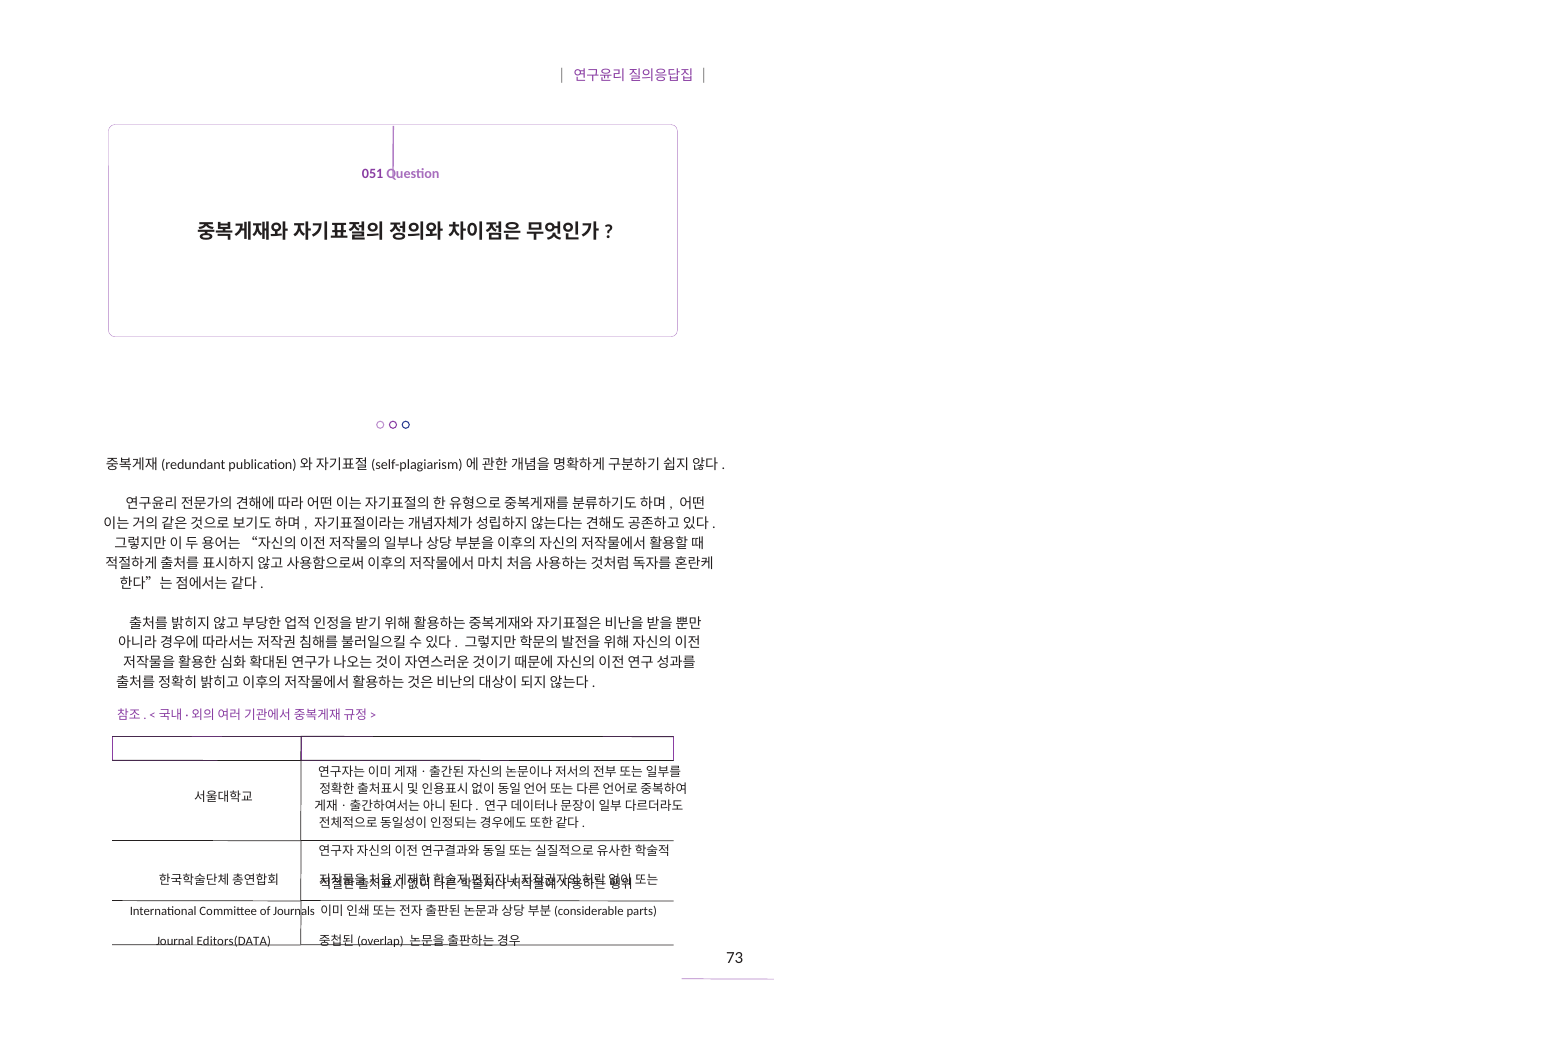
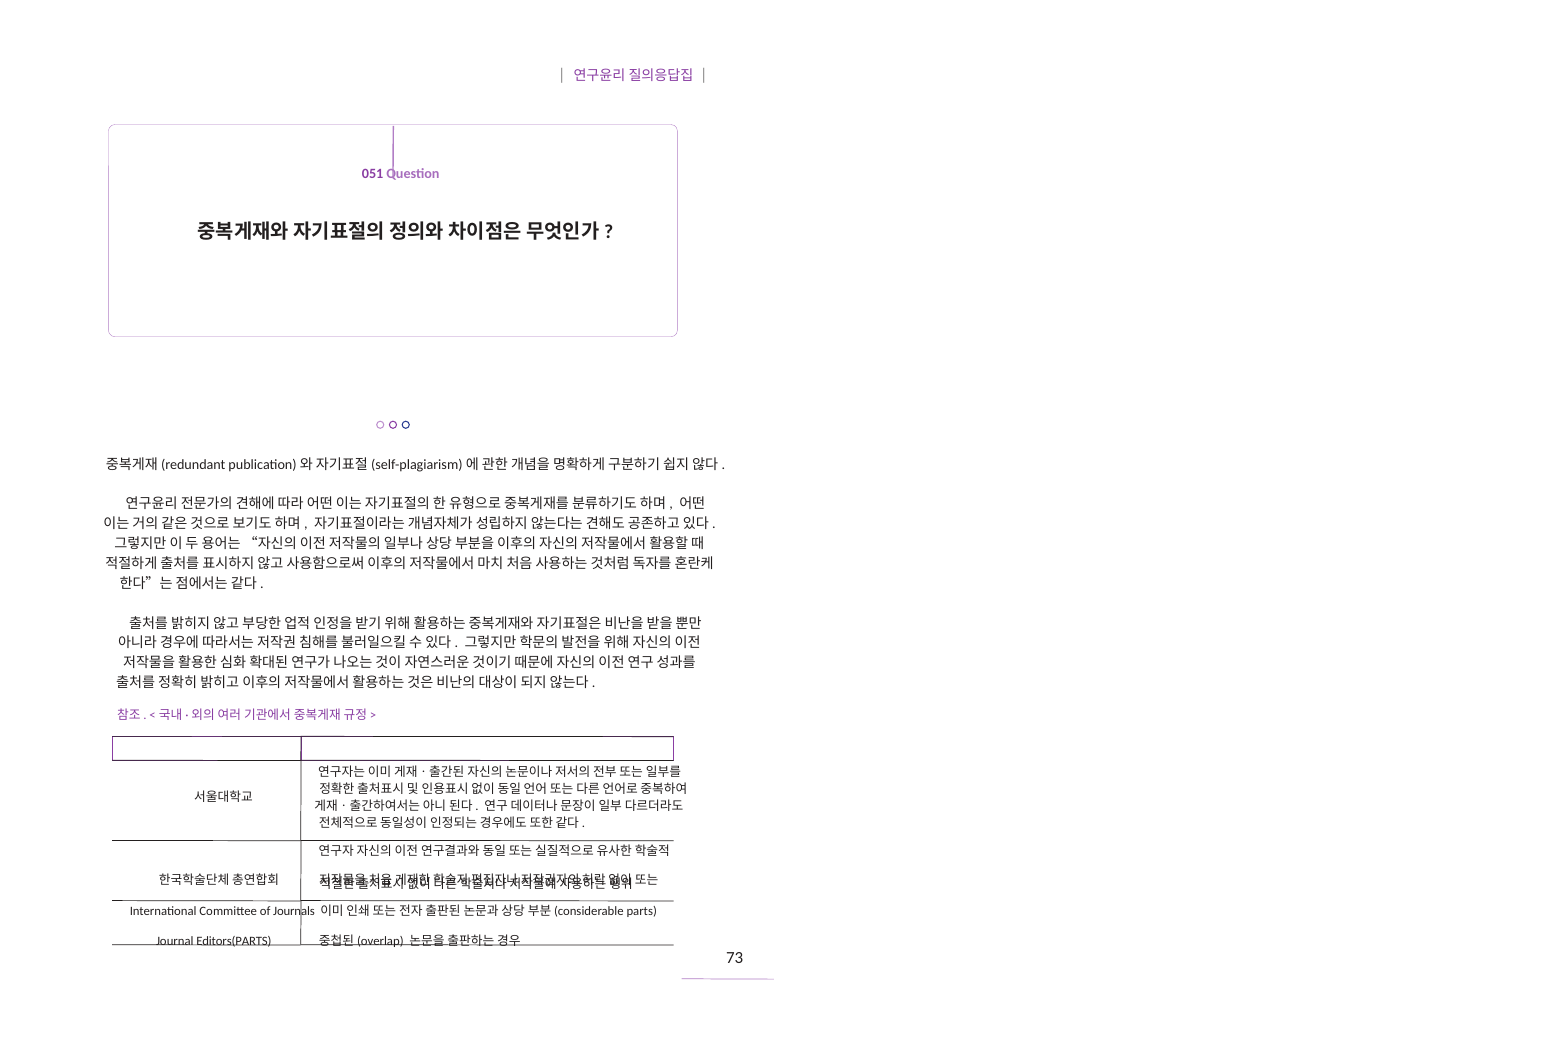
Editors(DATA: Editors(DATA -> Editors(PARTS (234, 941)
